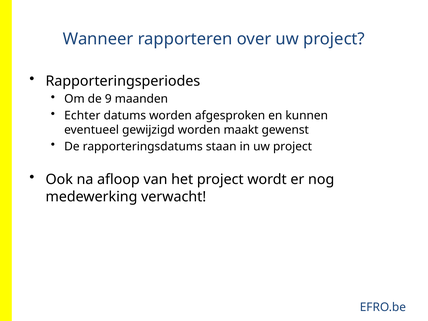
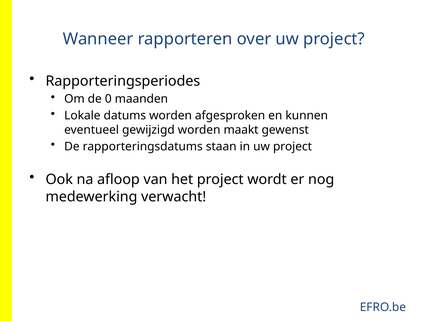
9: 9 -> 0 (108, 99)
Echter: Echter -> Lokale (82, 116)
